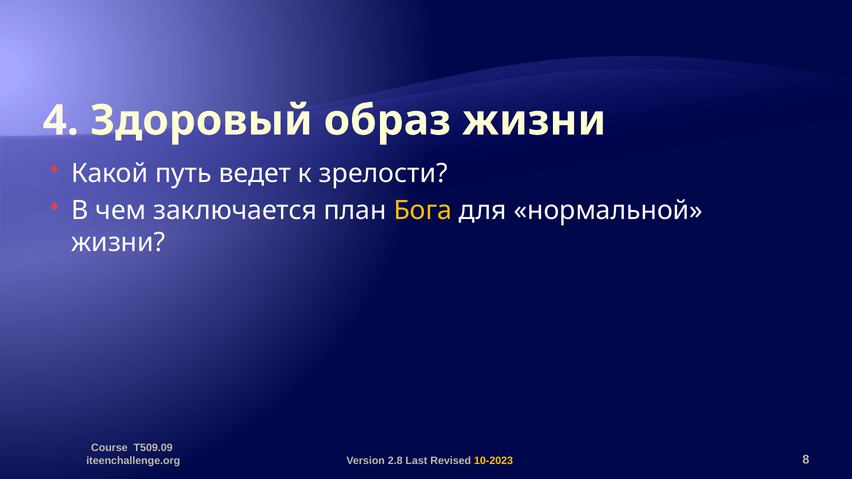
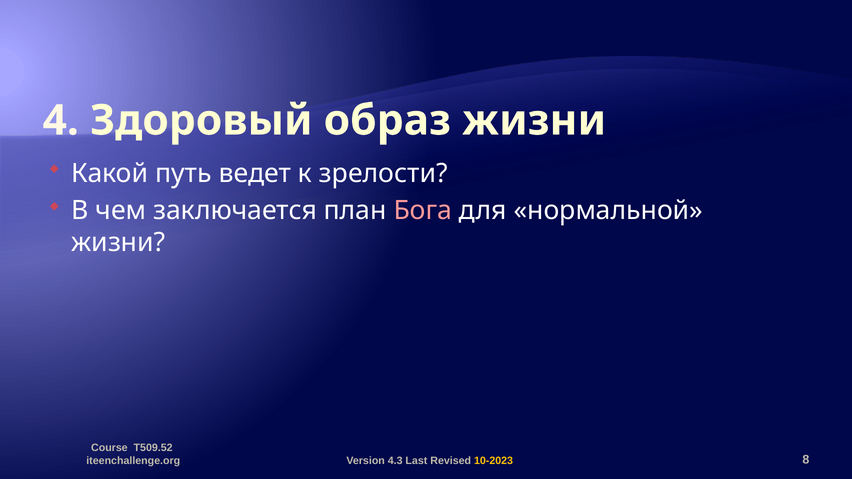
Бога colour: yellow -> pink (423, 211)
T509.09: T509.09 -> T509.52 (153, 448)
2.8: 2.8 -> 4.3 (395, 461)
